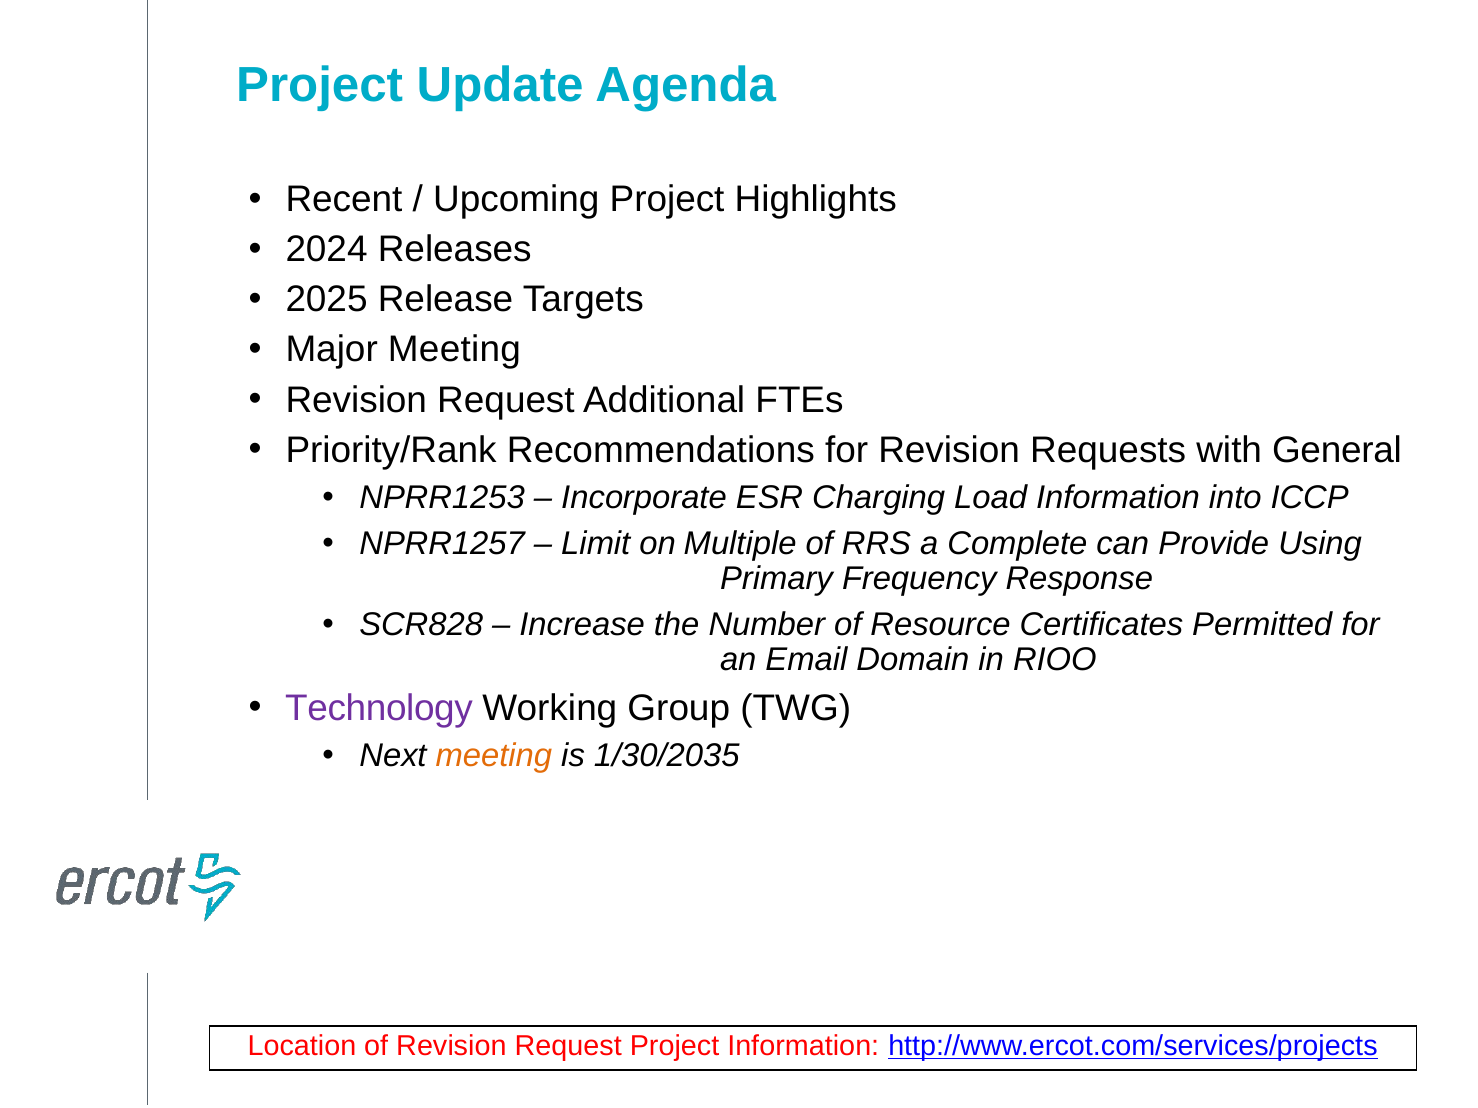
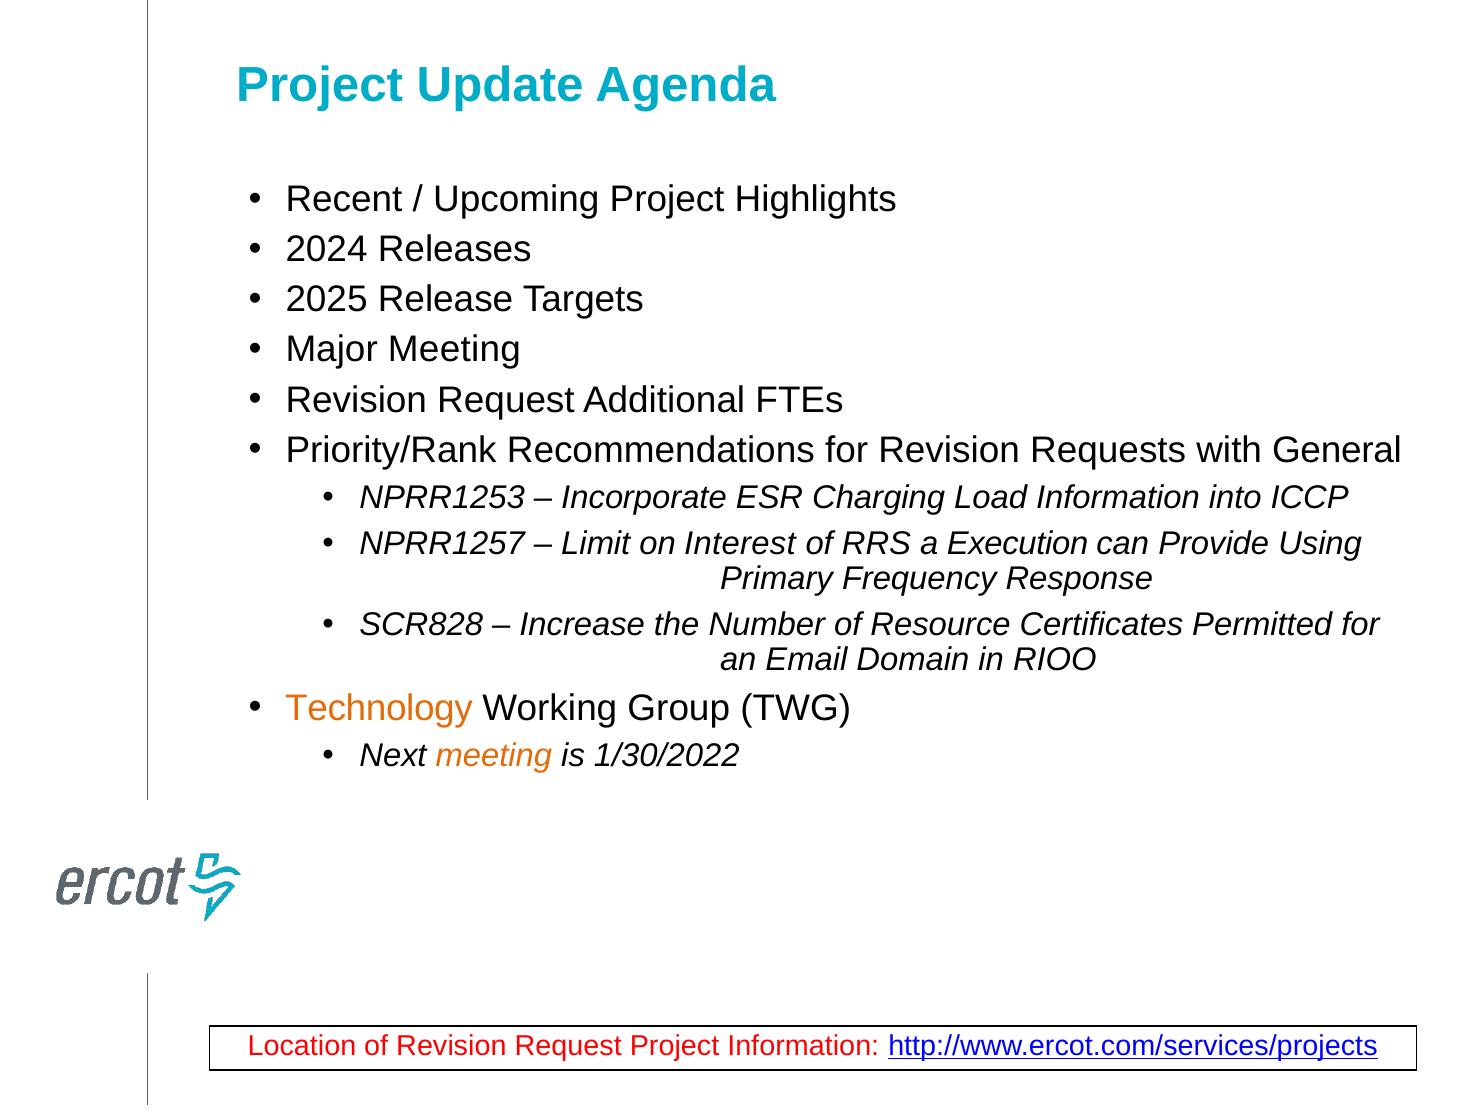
Multiple: Multiple -> Interest (740, 544)
Complete: Complete -> Execution (1018, 544)
Technology colour: purple -> orange (379, 708)
1/30/2035: 1/30/2035 -> 1/30/2022 (667, 756)
